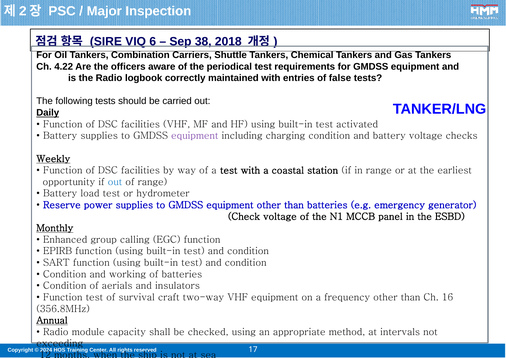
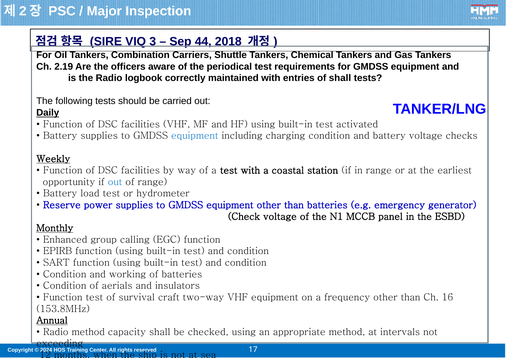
6: 6 -> 3 (153, 41)
38: 38 -> 44 (203, 41)
4.22: 4.22 -> 2.19 (64, 66)
of false: false -> shall (340, 78)
equipment colour: purple -> blue (195, 136)
356.8MHz: 356.8MHz -> 153.8MHz (63, 309)
Radio module: module -> method (88, 332)
